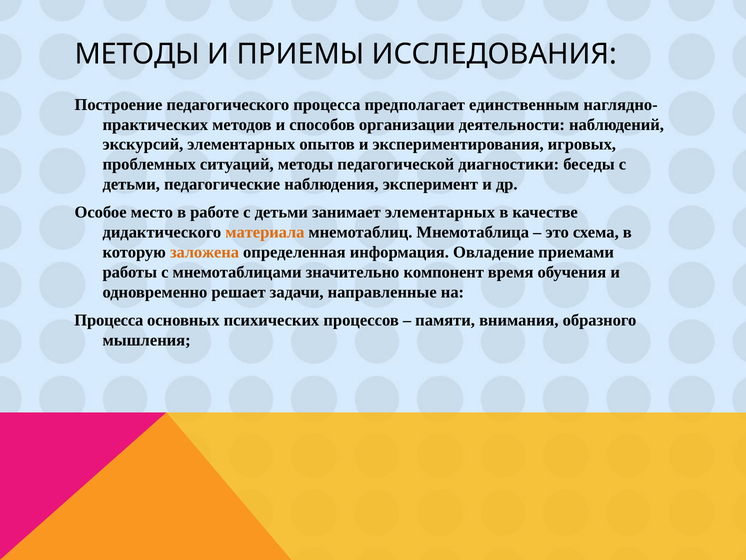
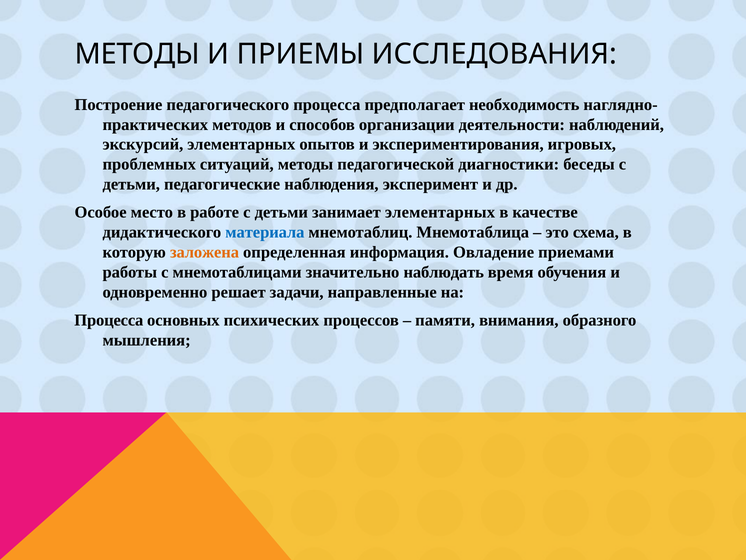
единственным: единственным -> необходимость (524, 105)
материала colour: orange -> blue (265, 232)
компонент: компонент -> наблюдать (444, 272)
